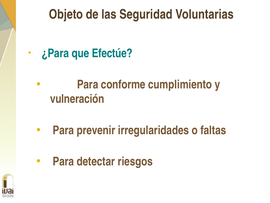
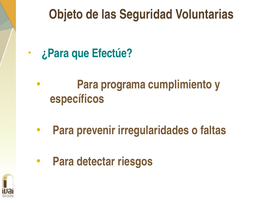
conforme: conforme -> programa (123, 84)
vulneración: vulneración -> específicos (77, 99)
